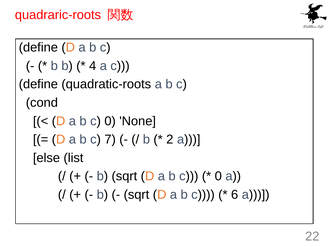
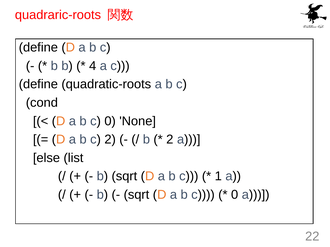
c 7: 7 -> 2 (110, 140)
0: 0 -> 1 (218, 177)
6: 6 -> 0 (235, 195)
